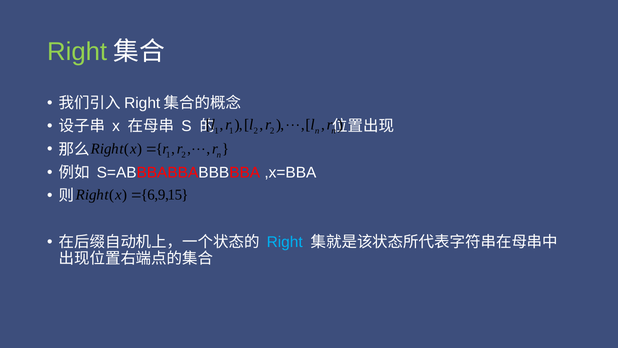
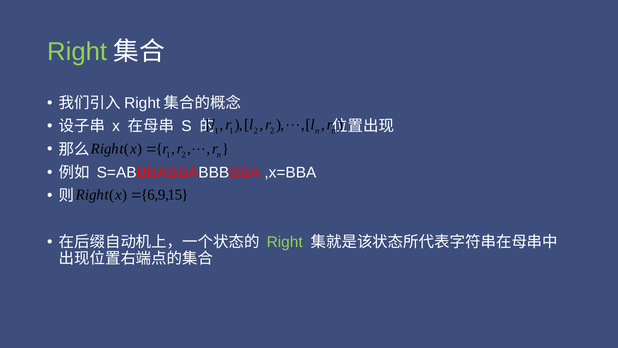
Right colour: light blue -> light green (285, 242)
